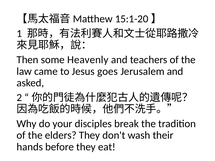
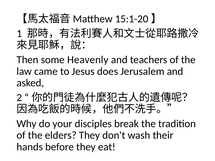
goes: goes -> does (108, 71)
